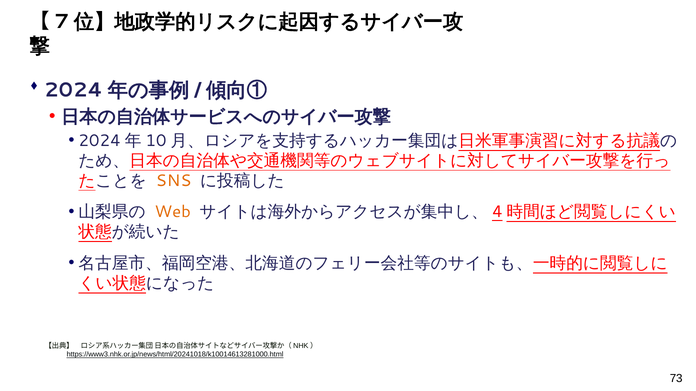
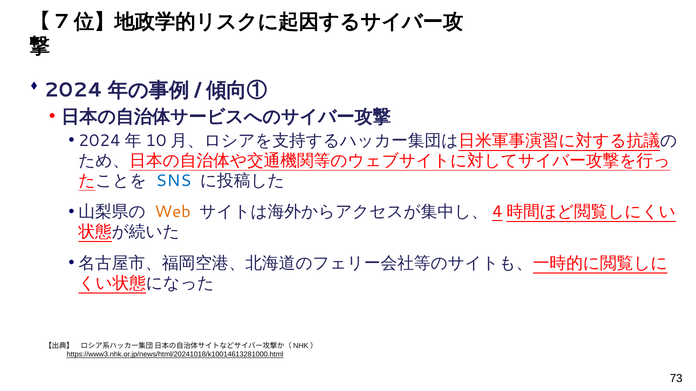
SNS colour: orange -> blue (174, 181)
